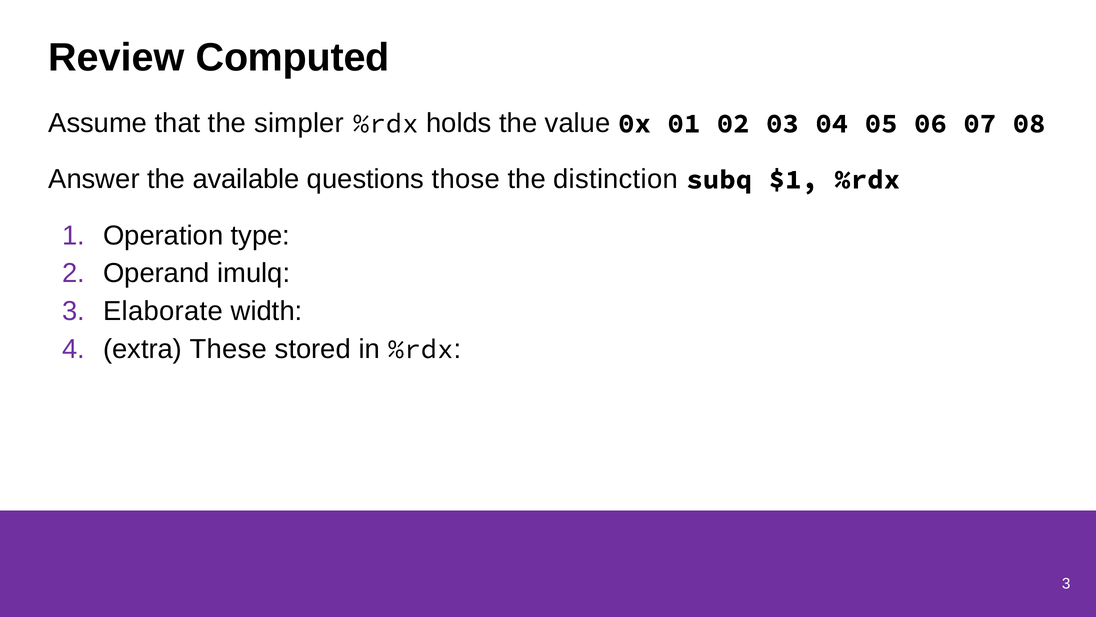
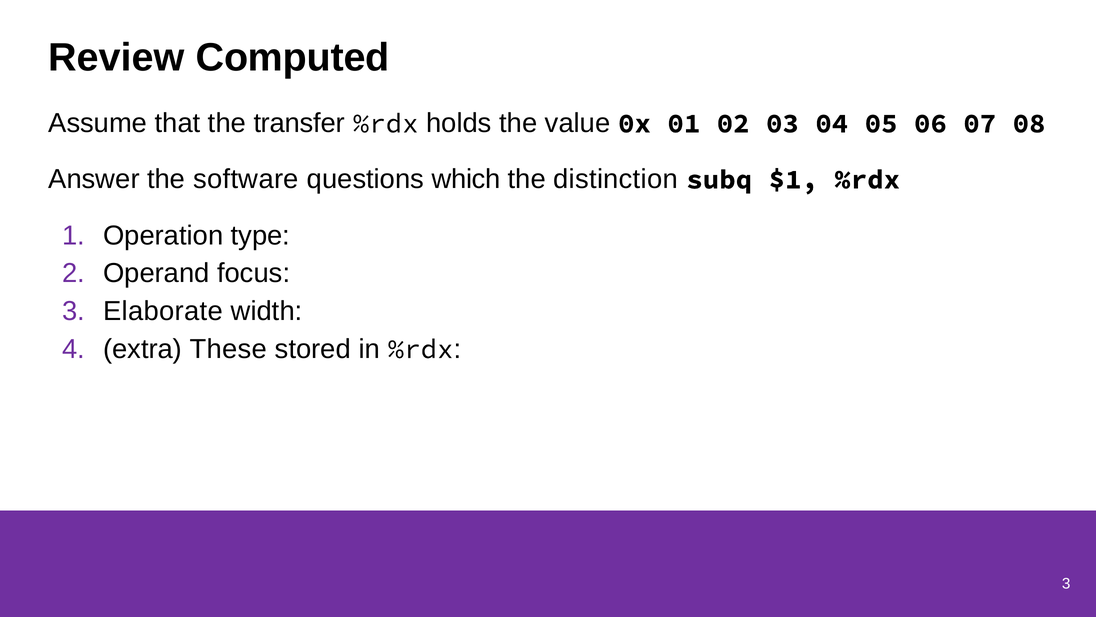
simpler: simpler -> transfer (299, 123)
available: available -> software (246, 179)
those: those -> which (466, 179)
imulq: imulq -> focus (254, 273)
